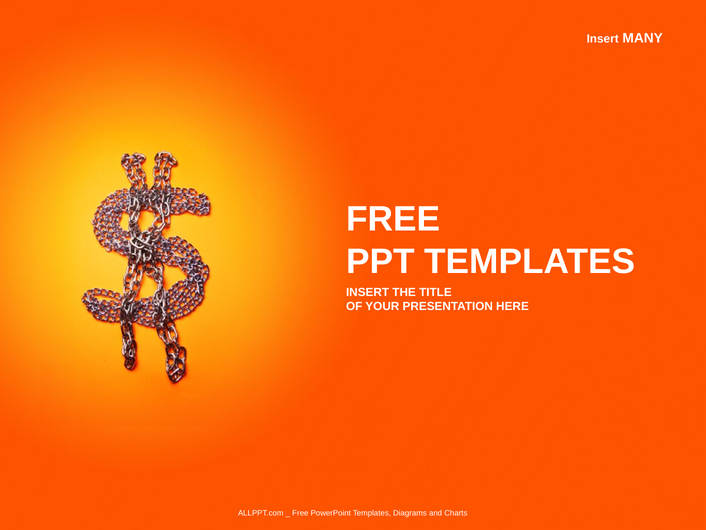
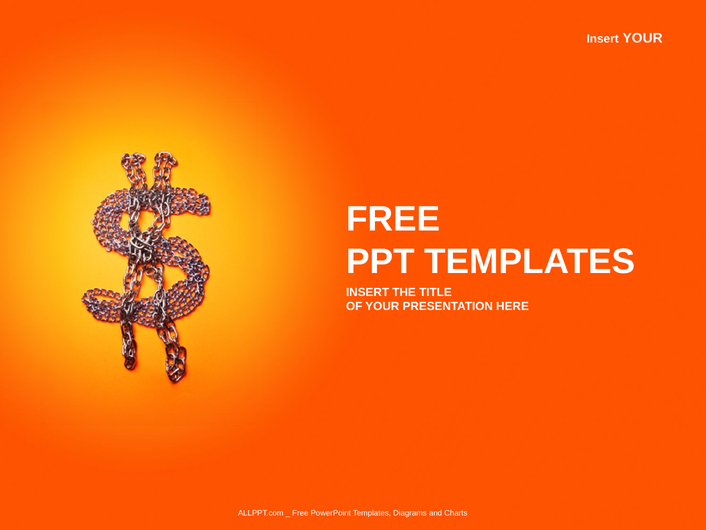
Insert MANY: MANY -> YOUR (643, 38)
